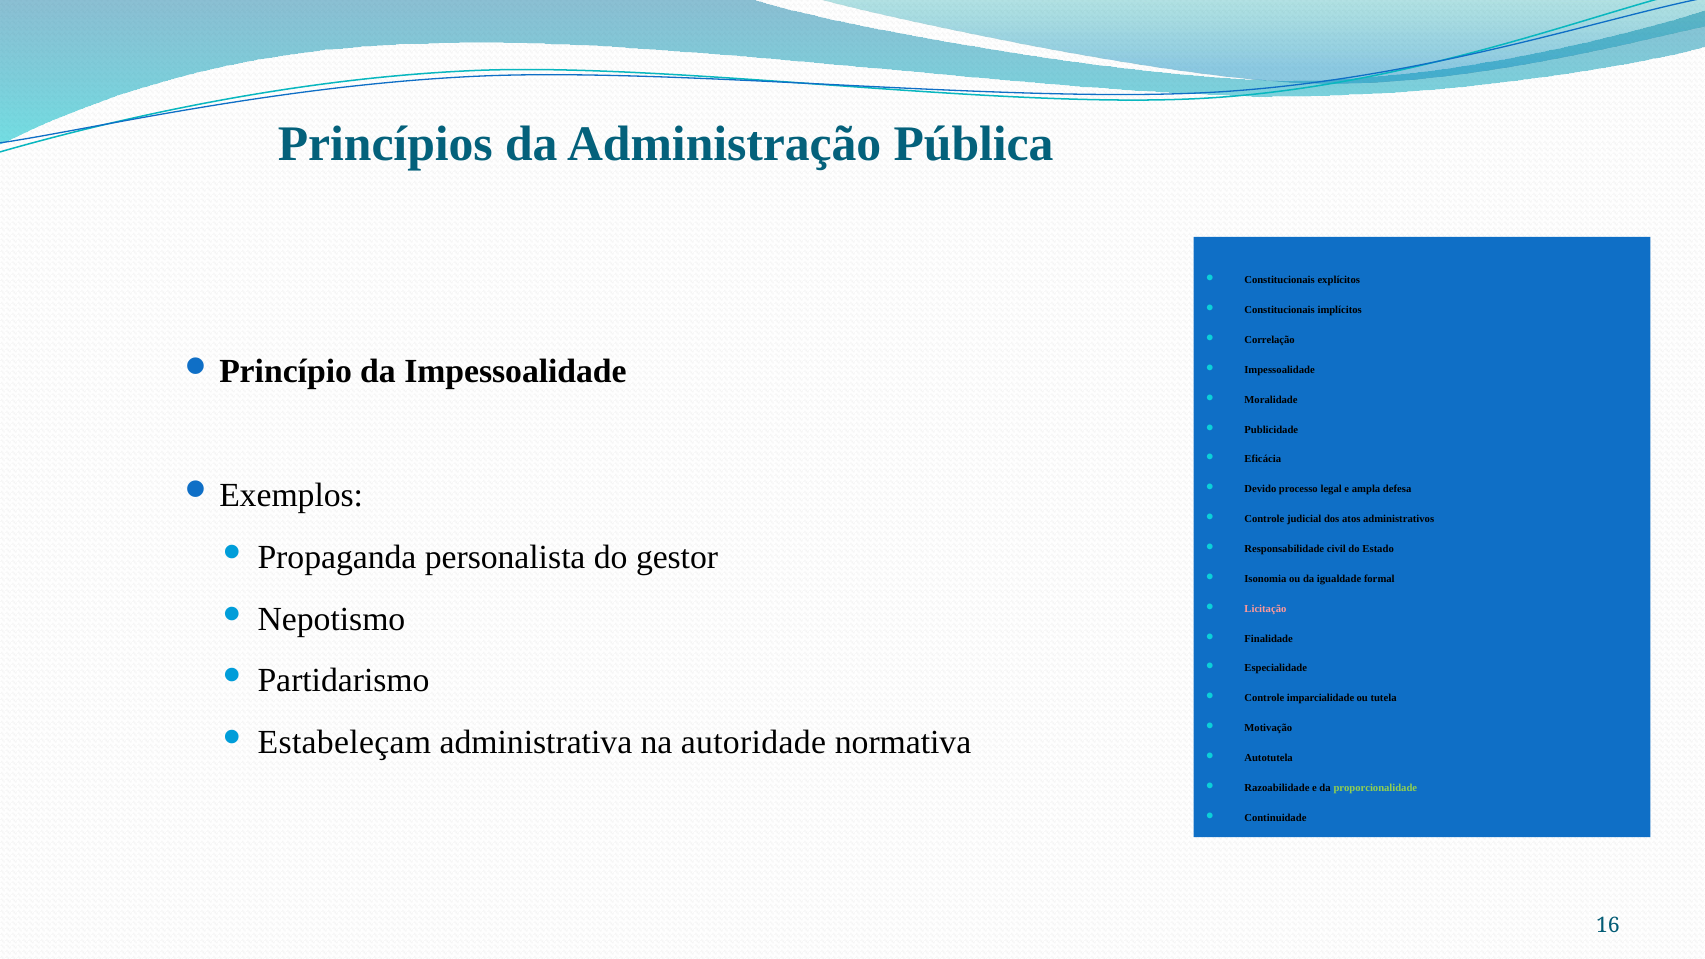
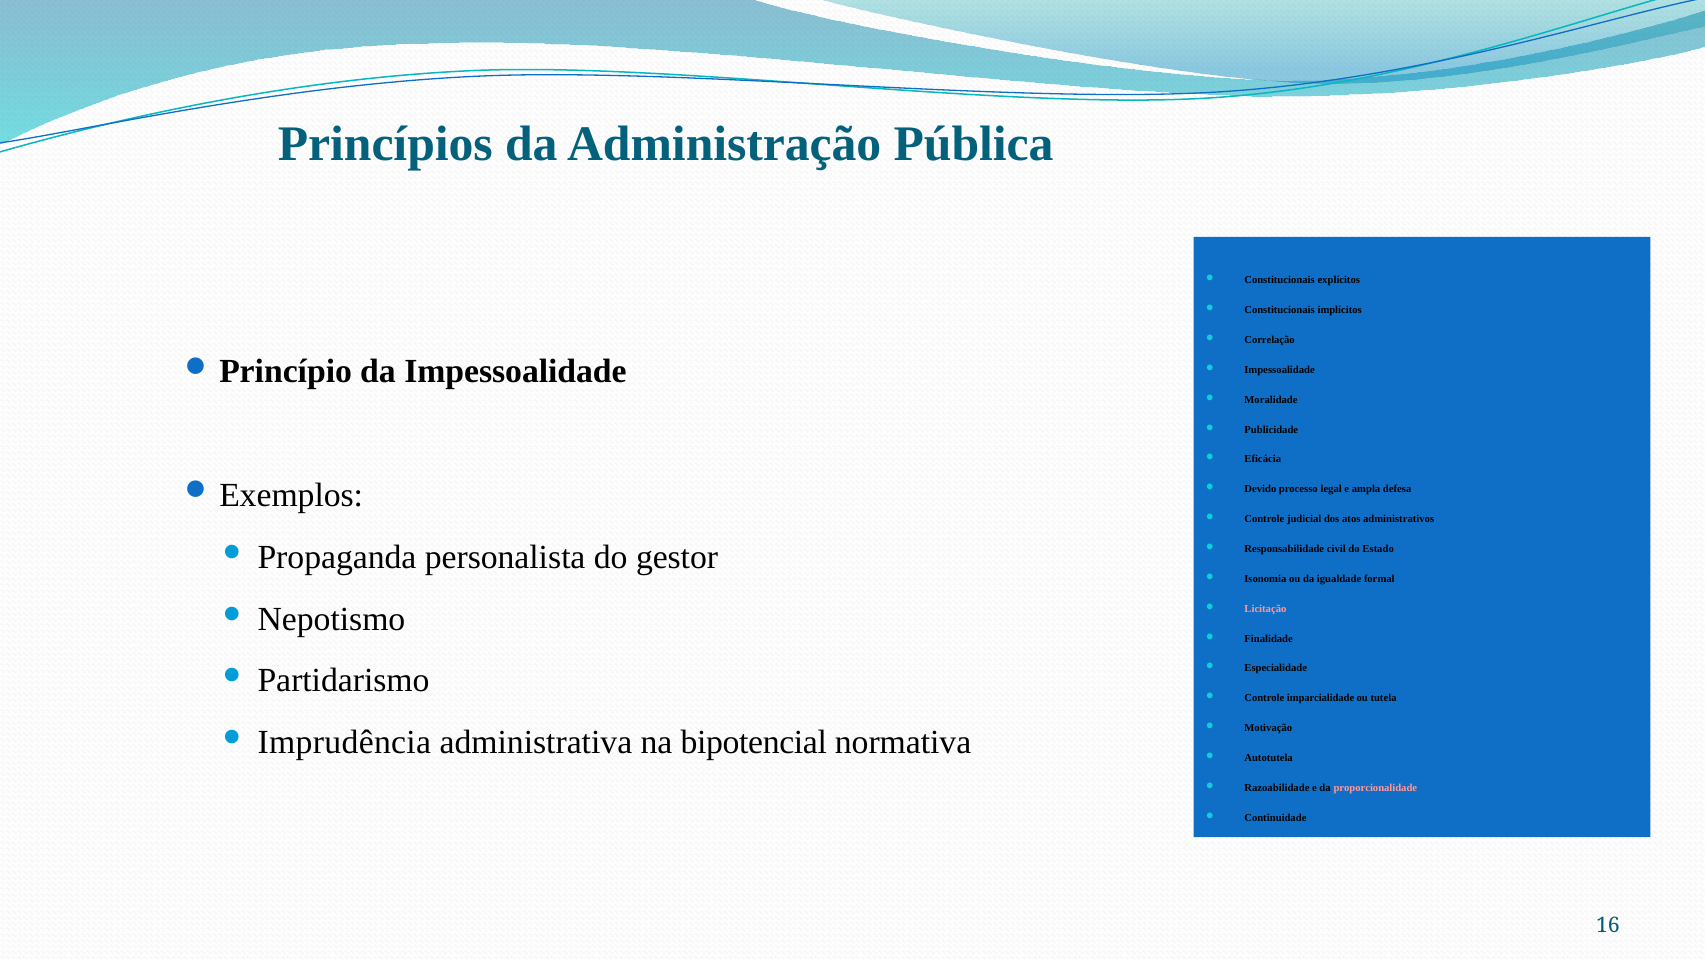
Estabeleçam: Estabeleçam -> Imprudência (344, 742)
autoridade: autoridade -> bipotencial (754, 742)
proporcionalidade colour: light green -> pink (1375, 788)
